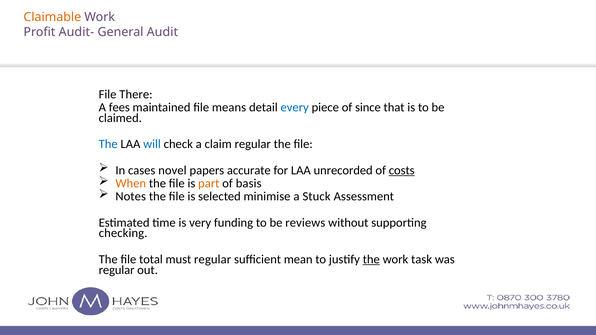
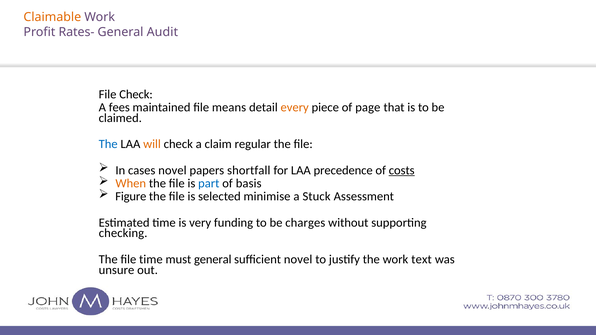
Audit-: Audit- -> Rates- (76, 32)
File There: There -> Check (136, 94)
every colour: blue -> orange (295, 107)
since: since -> page (368, 107)
will colour: blue -> orange (152, 144)
accurate: accurate -> shortfall (249, 170)
unrecorded: unrecorded -> precedence (343, 170)
part colour: orange -> blue (209, 183)
Notes: Notes -> Figure (131, 197)
reviews: reviews -> charges (305, 223)
file total: total -> time (151, 259)
must regular: regular -> general (213, 259)
sufficient mean: mean -> novel (298, 259)
the underline: present -> none (371, 259)
task: task -> text (422, 259)
regular: regular -> unsure (116, 270)
